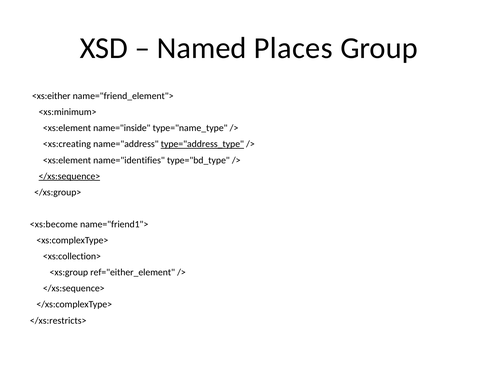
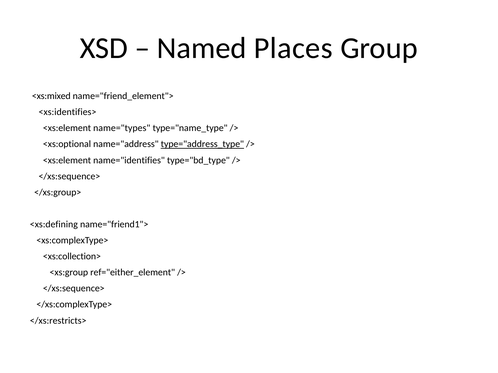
<xs:either: <xs:either -> <xs:mixed (51, 96)
<xs:minimum>: <xs:minimum> -> <xs:identifies> (67, 112)
name="inside: name="inside -> name="types (122, 128)
<xs:creating: <xs:creating -> <xs:optional (67, 144)
</xs:sequence> underline: present -> none (69, 176)
<xs:become: <xs:become -> <xs:defining (54, 225)
